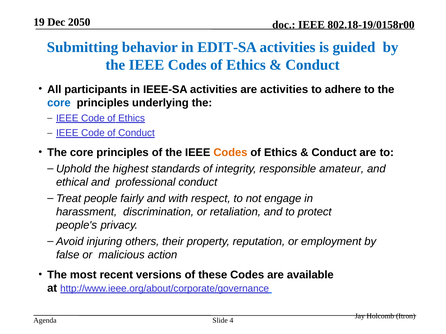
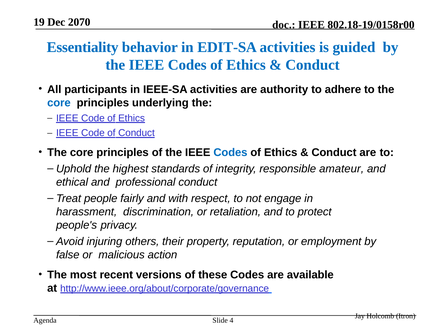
2050: 2050 -> 2070 (79, 22)
Submitting: Submitting -> Essentiality (83, 47)
are activities: activities -> authority (284, 89)
Codes colour: orange -> blue (230, 153)
